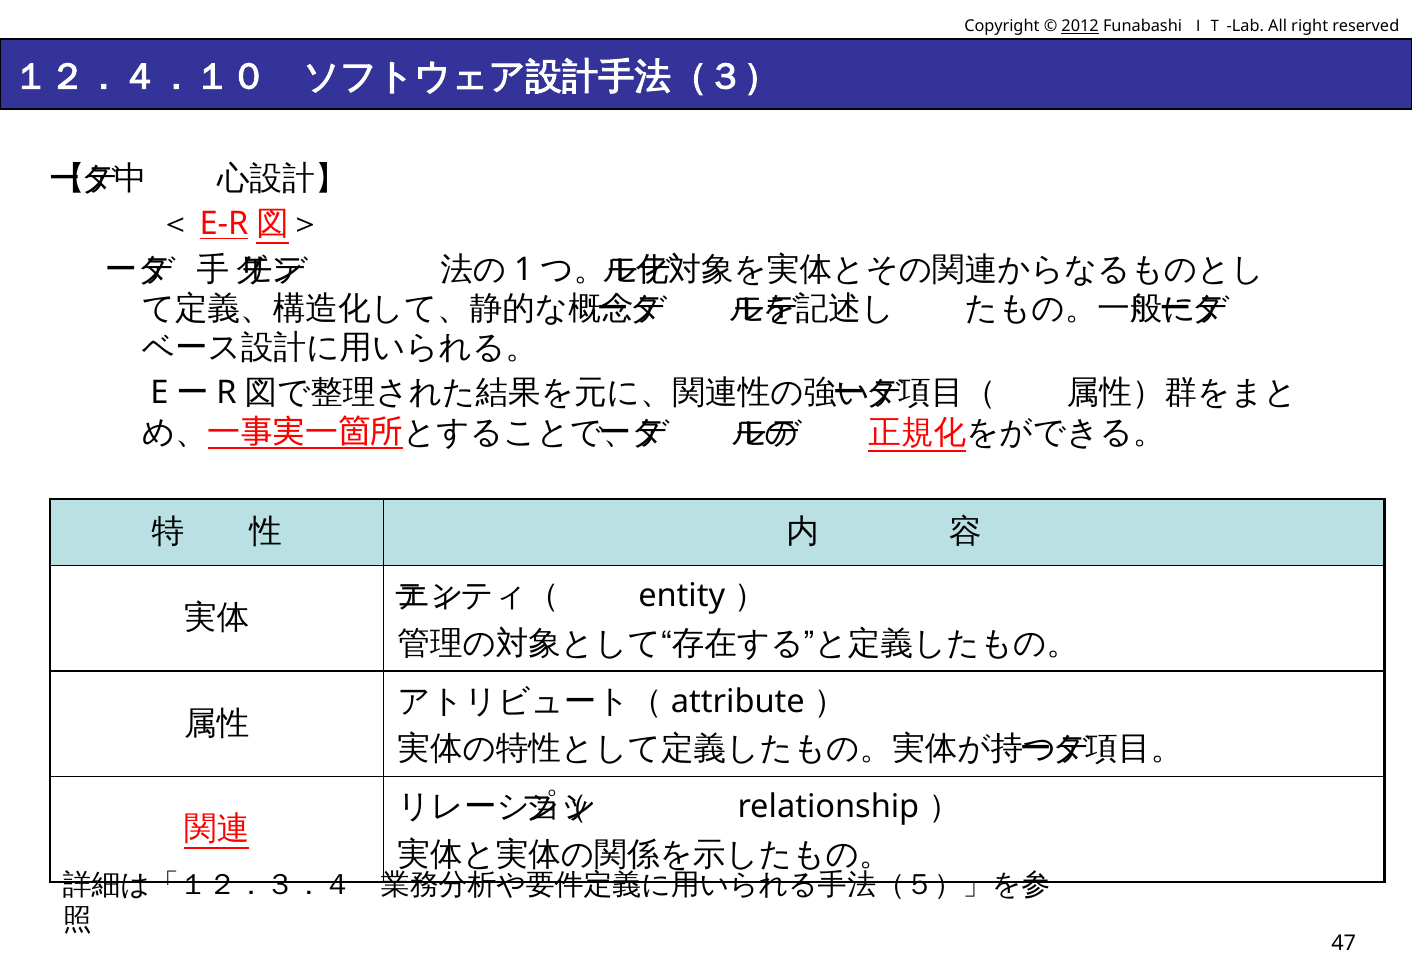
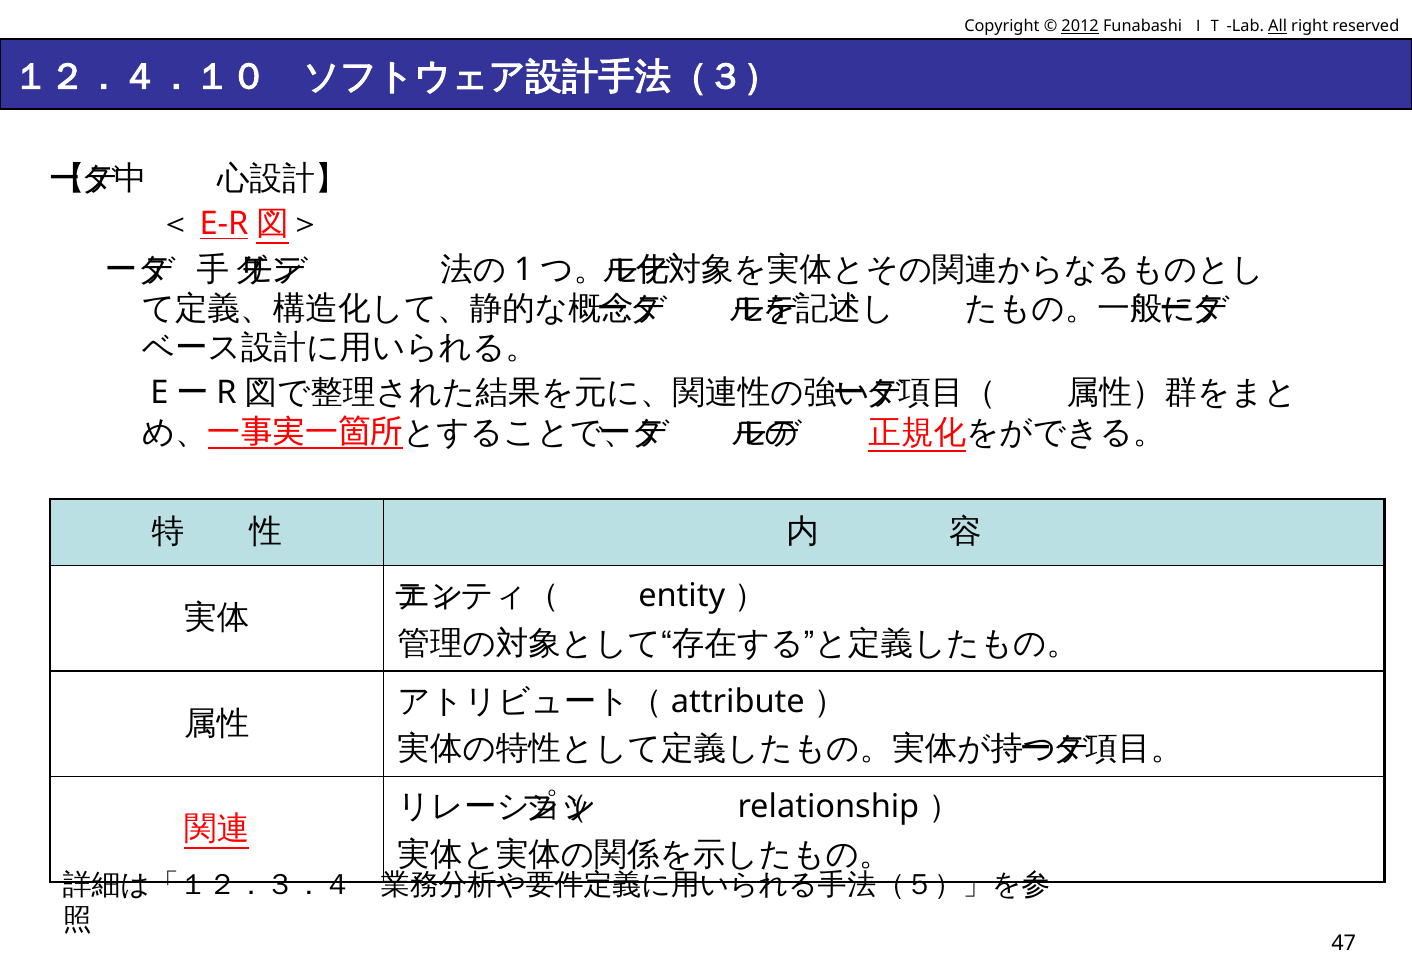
All underline: none -> present (1278, 26)
